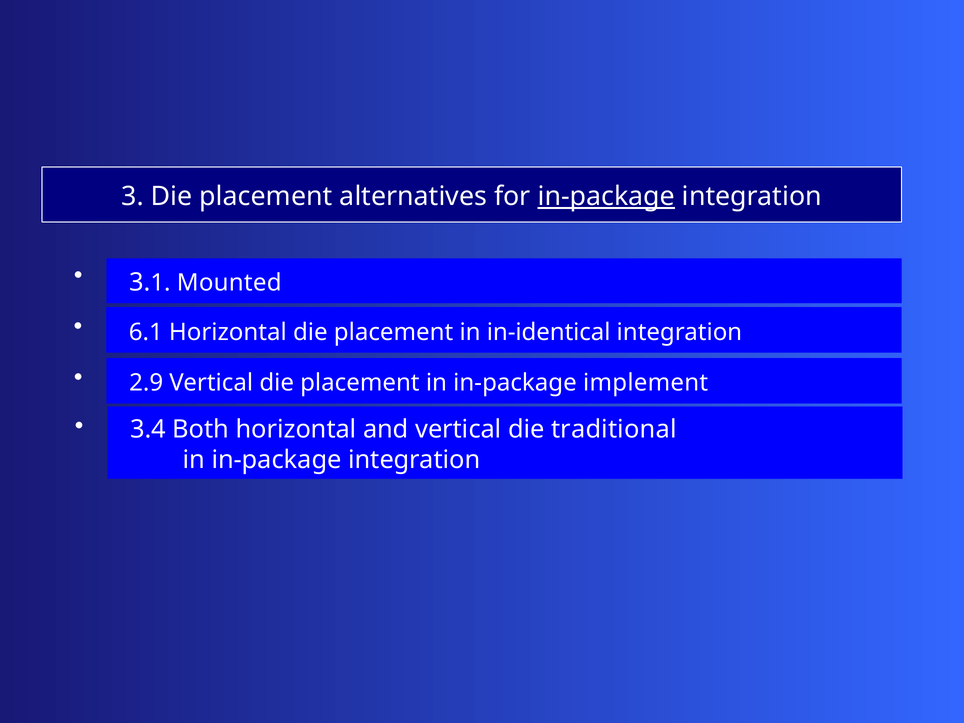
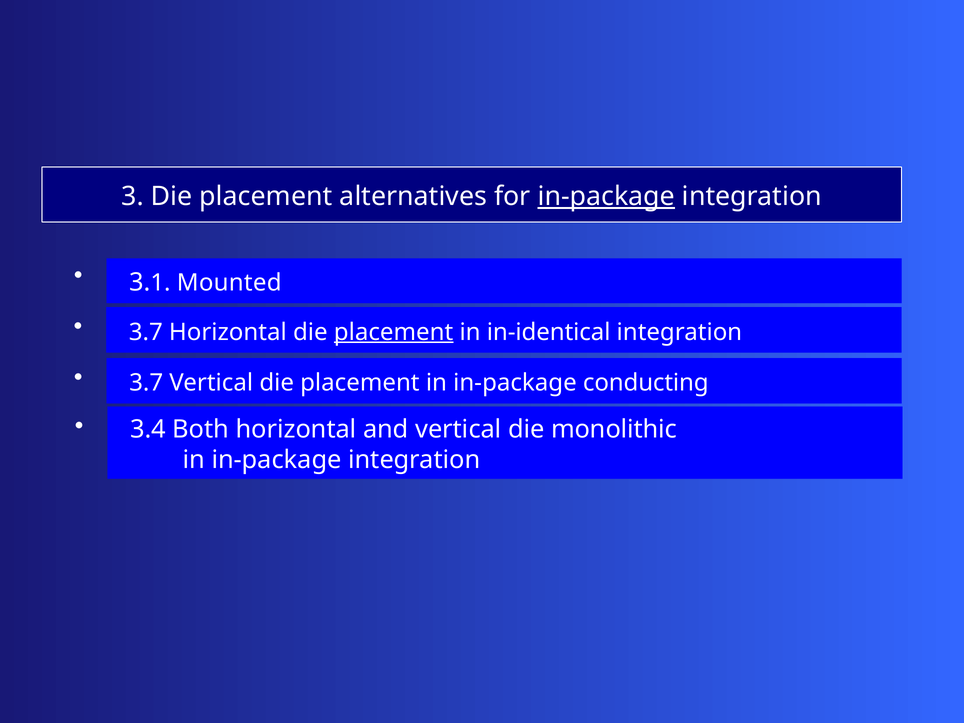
6.1: 6.1 -> 3.7 (146, 332)
placement underline: none -> present (394, 332)
2.9: 2.9 -> 3.7 (146, 383)
implement: implement -> conducting (646, 383)
traditional: traditional -> monolithic (614, 429)
